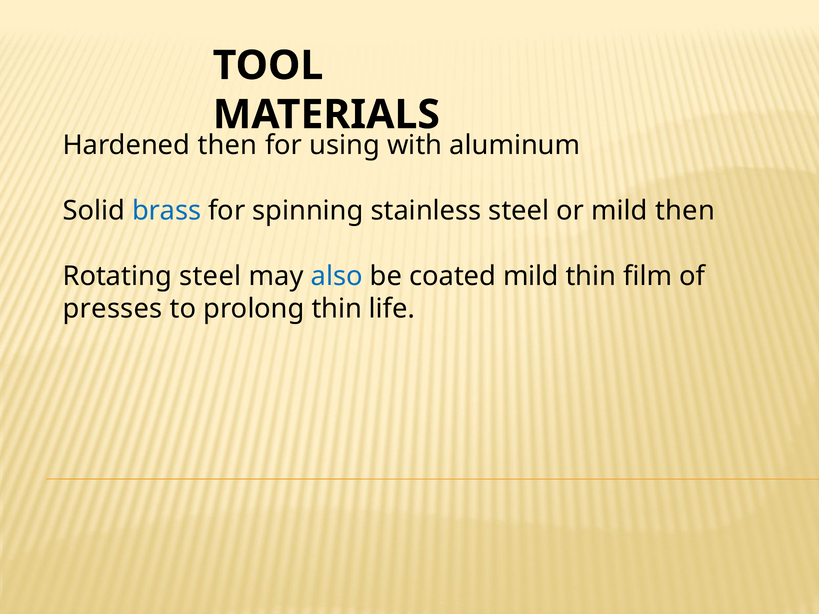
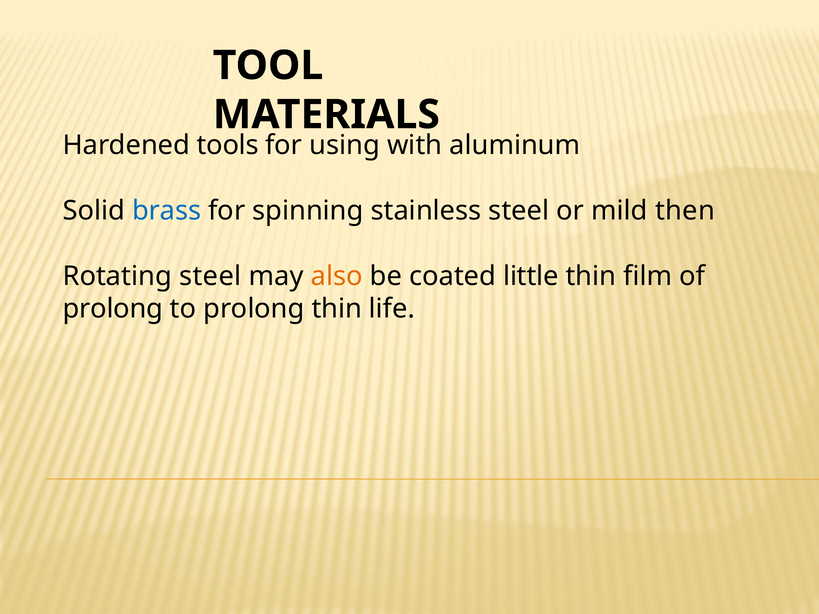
Hardened then: then -> tools (228, 145)
also colour: blue -> orange (337, 276)
coated mild: mild -> little (531, 276)
presses: presses -> prolong (113, 309)
